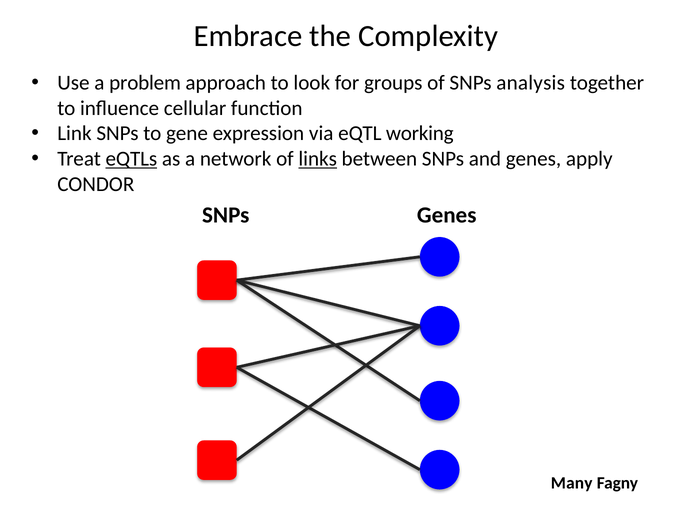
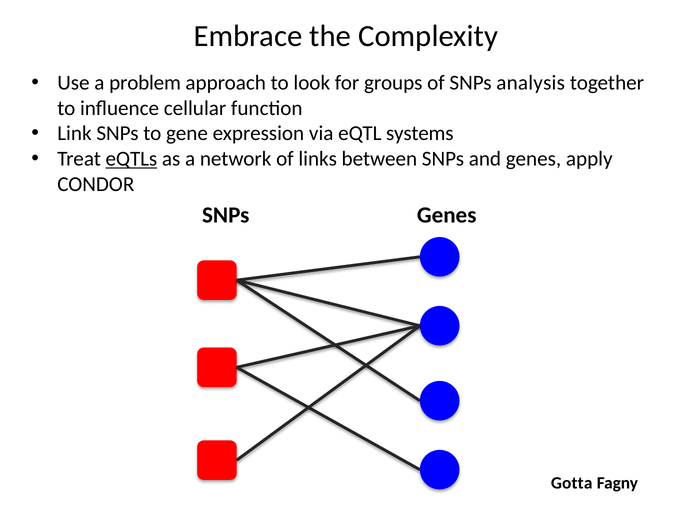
working: working -> systems (420, 133)
links underline: present -> none (318, 159)
Many: Many -> Gotta (572, 483)
